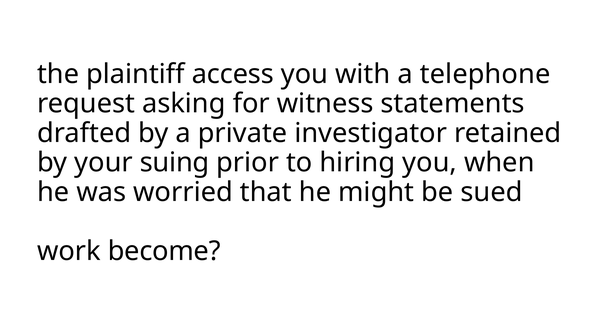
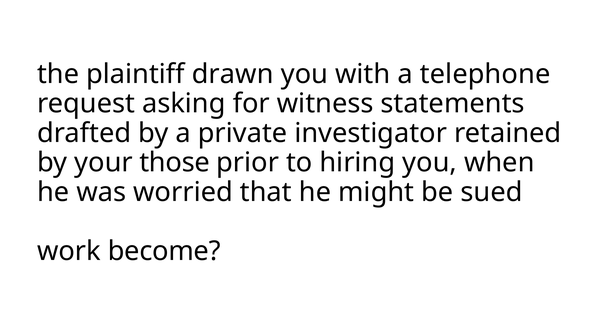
access: access -> drawn (233, 74)
suing: suing -> those (175, 162)
